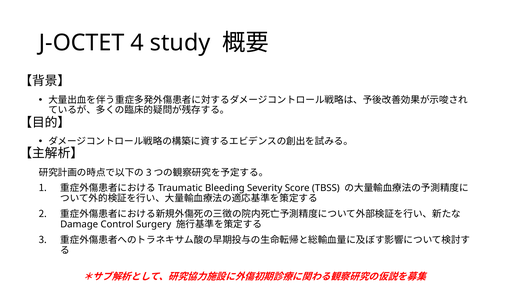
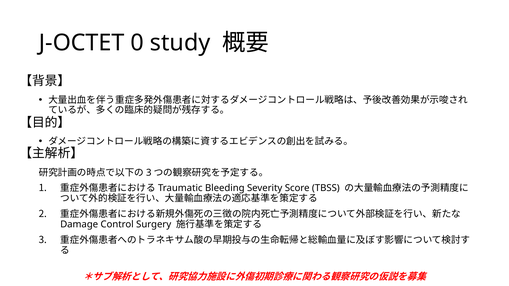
4: 4 -> 0 (137, 43)
